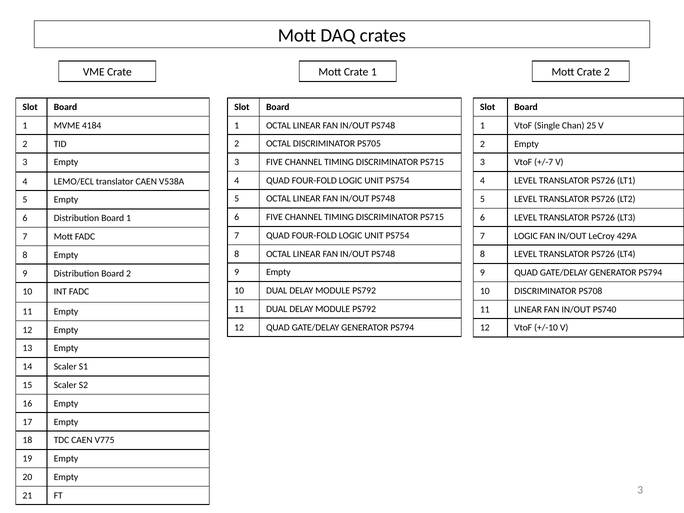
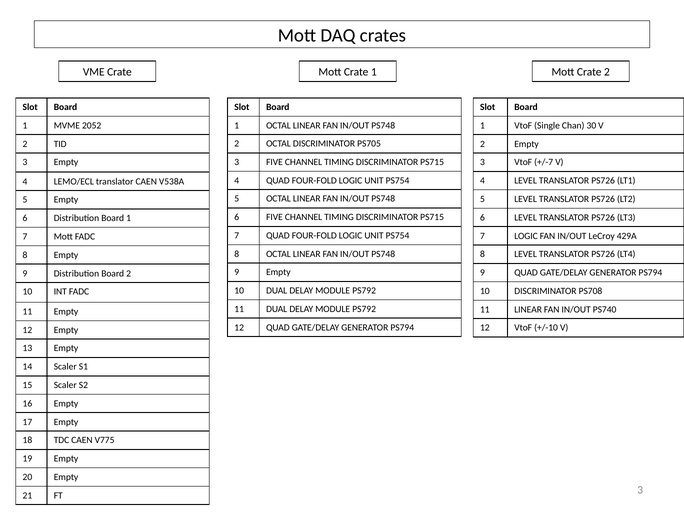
4184: 4184 -> 2052 (92, 126)
25: 25 -> 30 (591, 126)
